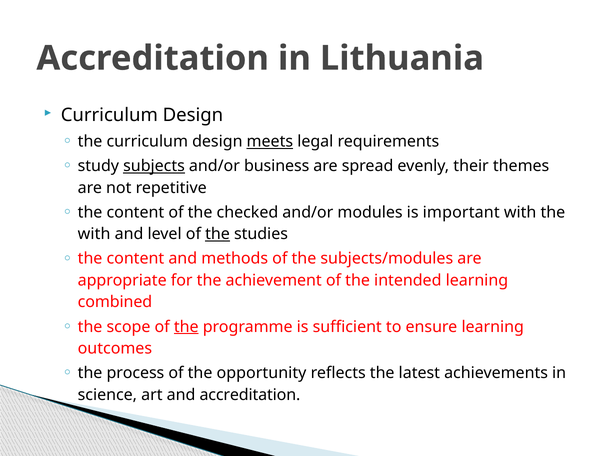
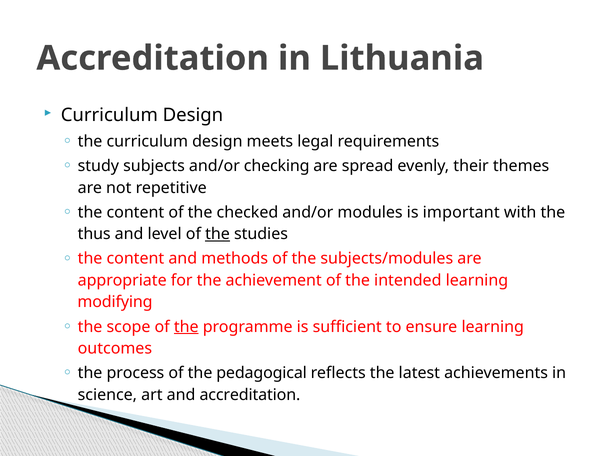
meets underline: present -> none (270, 141)
subjects underline: present -> none (154, 166)
business: business -> checking (277, 166)
with: with -> thus (94, 234)
combined: combined -> modifying (115, 302)
opportunity: opportunity -> pedagogical (262, 373)
